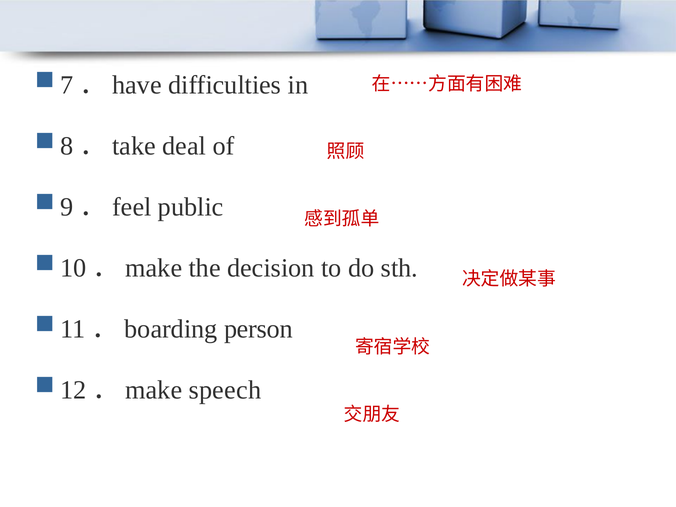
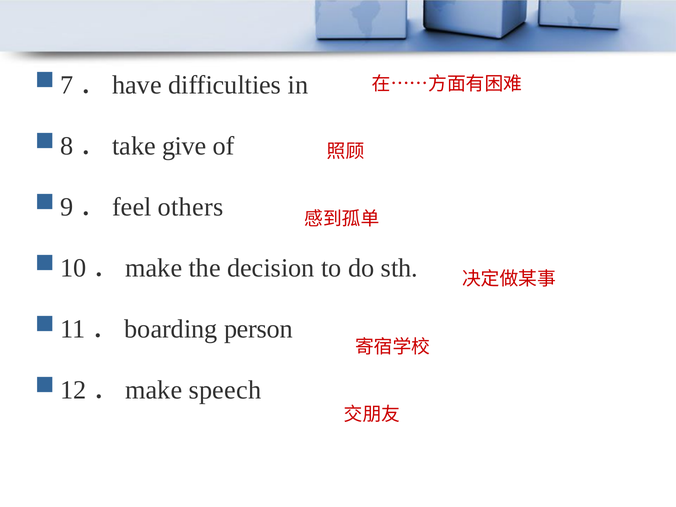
deal: deal -> give (184, 146)
public: public -> others (191, 207)
